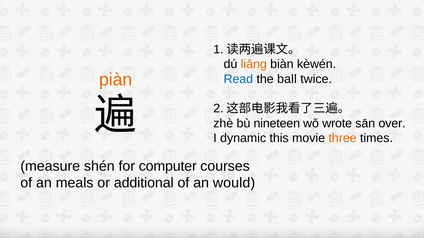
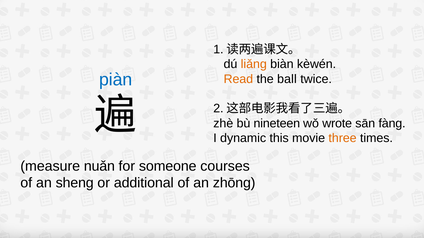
piàn colour: orange -> blue (116, 80)
Read colour: blue -> orange (238, 79)
over: over -> fàng (392, 124)
shén: shén -> nuǎn (99, 166)
computer: computer -> someone (168, 166)
meals: meals -> sheng (75, 183)
would: would -> zhōng (234, 183)
